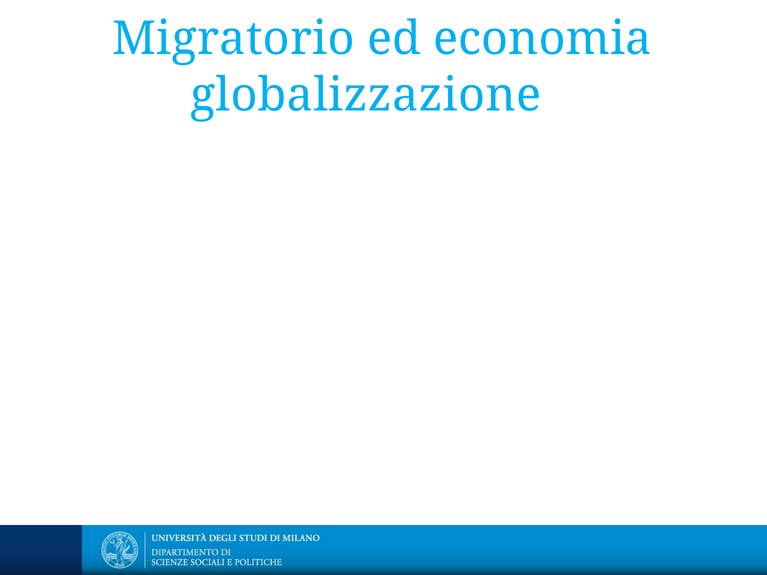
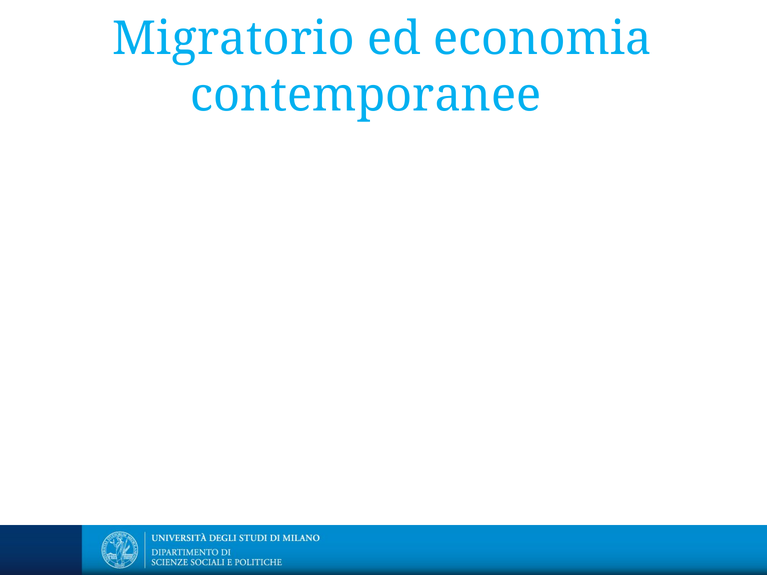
globalizzazione: globalizzazione -> contemporanee (366, 95)
